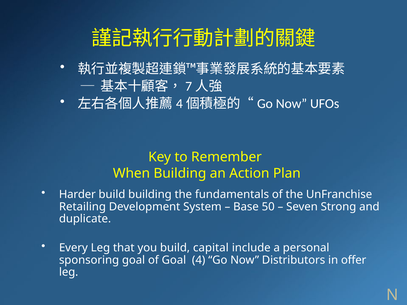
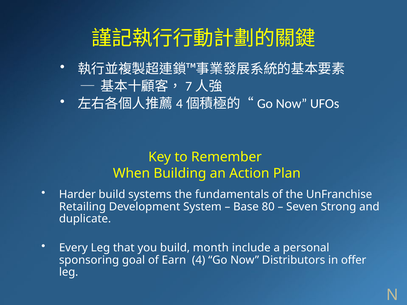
build building: building -> systems (150, 195)
50: 50 -> 80 (268, 207)
capital: capital -> month (211, 248)
of Goal: Goal -> Earn (174, 260)
